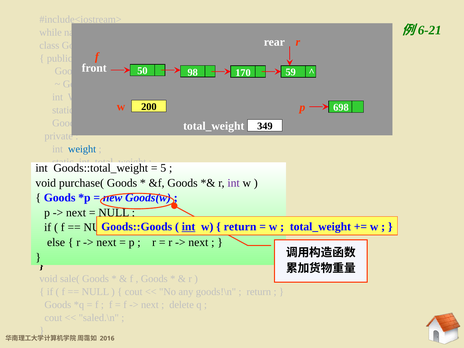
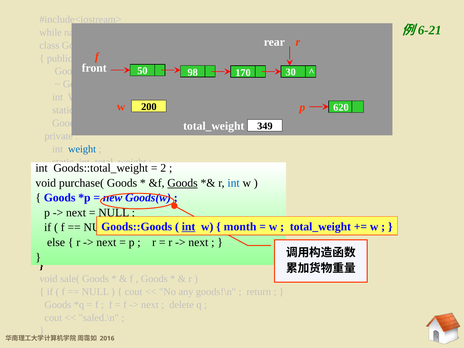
59: 59 -> 30 (291, 72)
698: 698 -> 620 (341, 107)
5: 5 -> 2 (163, 168)
Goods underline: none -> present (183, 183)
int colour: purple -> blue (234, 183)
return: return -> month (240, 227)
